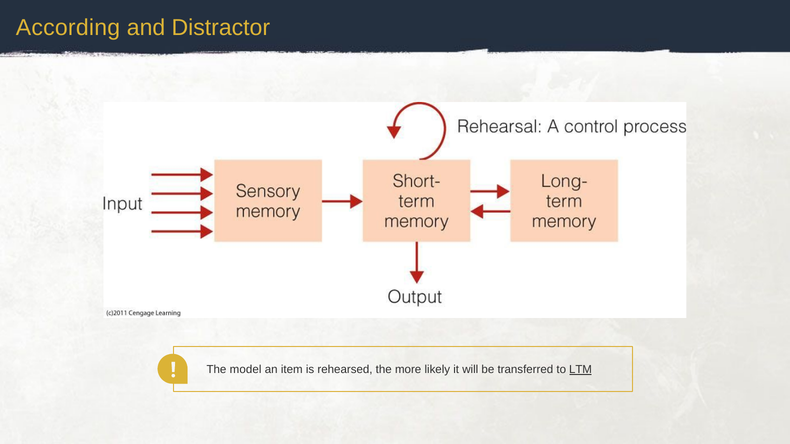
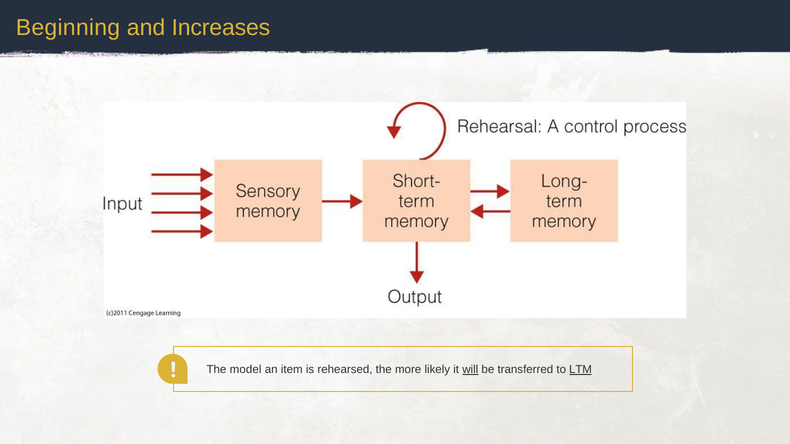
According: According -> Beginning (68, 27)
Distractor: Distractor -> Increases (221, 27)
will underline: none -> present (470, 370)
